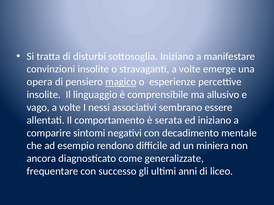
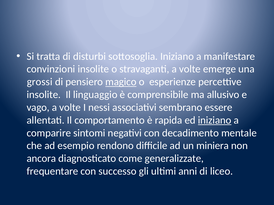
opera: opera -> grossi (40, 82)
serata: serata -> rapida (169, 120)
iniziano underline: none -> present (215, 120)
